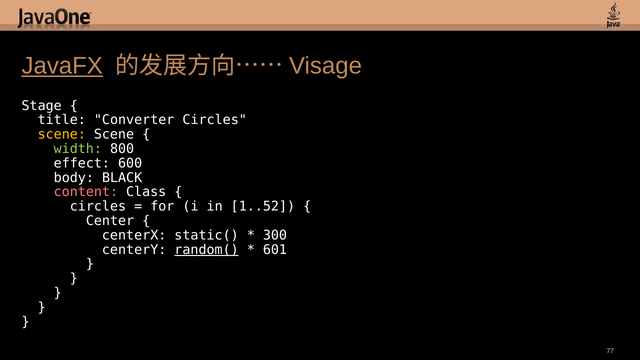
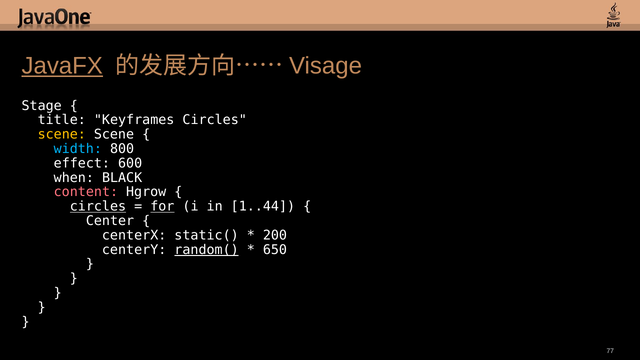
Converter: Converter -> Keyframes (134, 120)
width colour: light green -> light blue (78, 149)
body: body -> when (74, 178)
Class: Class -> Hgrow (146, 192)
circles underline: none -> present (98, 207)
for underline: none -> present (162, 207)
1..52: 1..52 -> 1..44 (263, 207)
300: 300 -> 200 (275, 235)
601: 601 -> 650 (275, 250)
